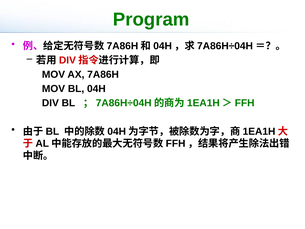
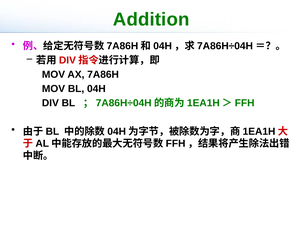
Program: Program -> Addition (151, 19)
